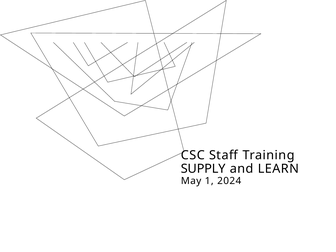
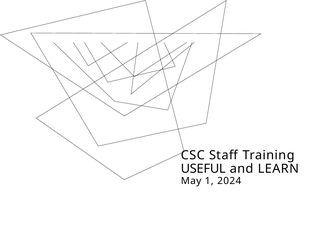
SUPPLY: SUPPLY -> USEFUL (203, 169)
